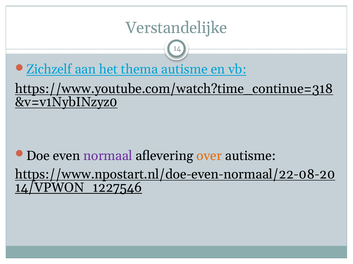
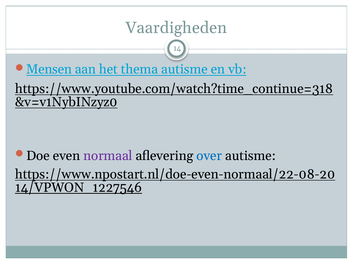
Verstandelijke: Verstandelijke -> Vaardigheden (176, 28)
Zichzelf: Zichzelf -> Mensen (49, 70)
over colour: orange -> blue (209, 156)
